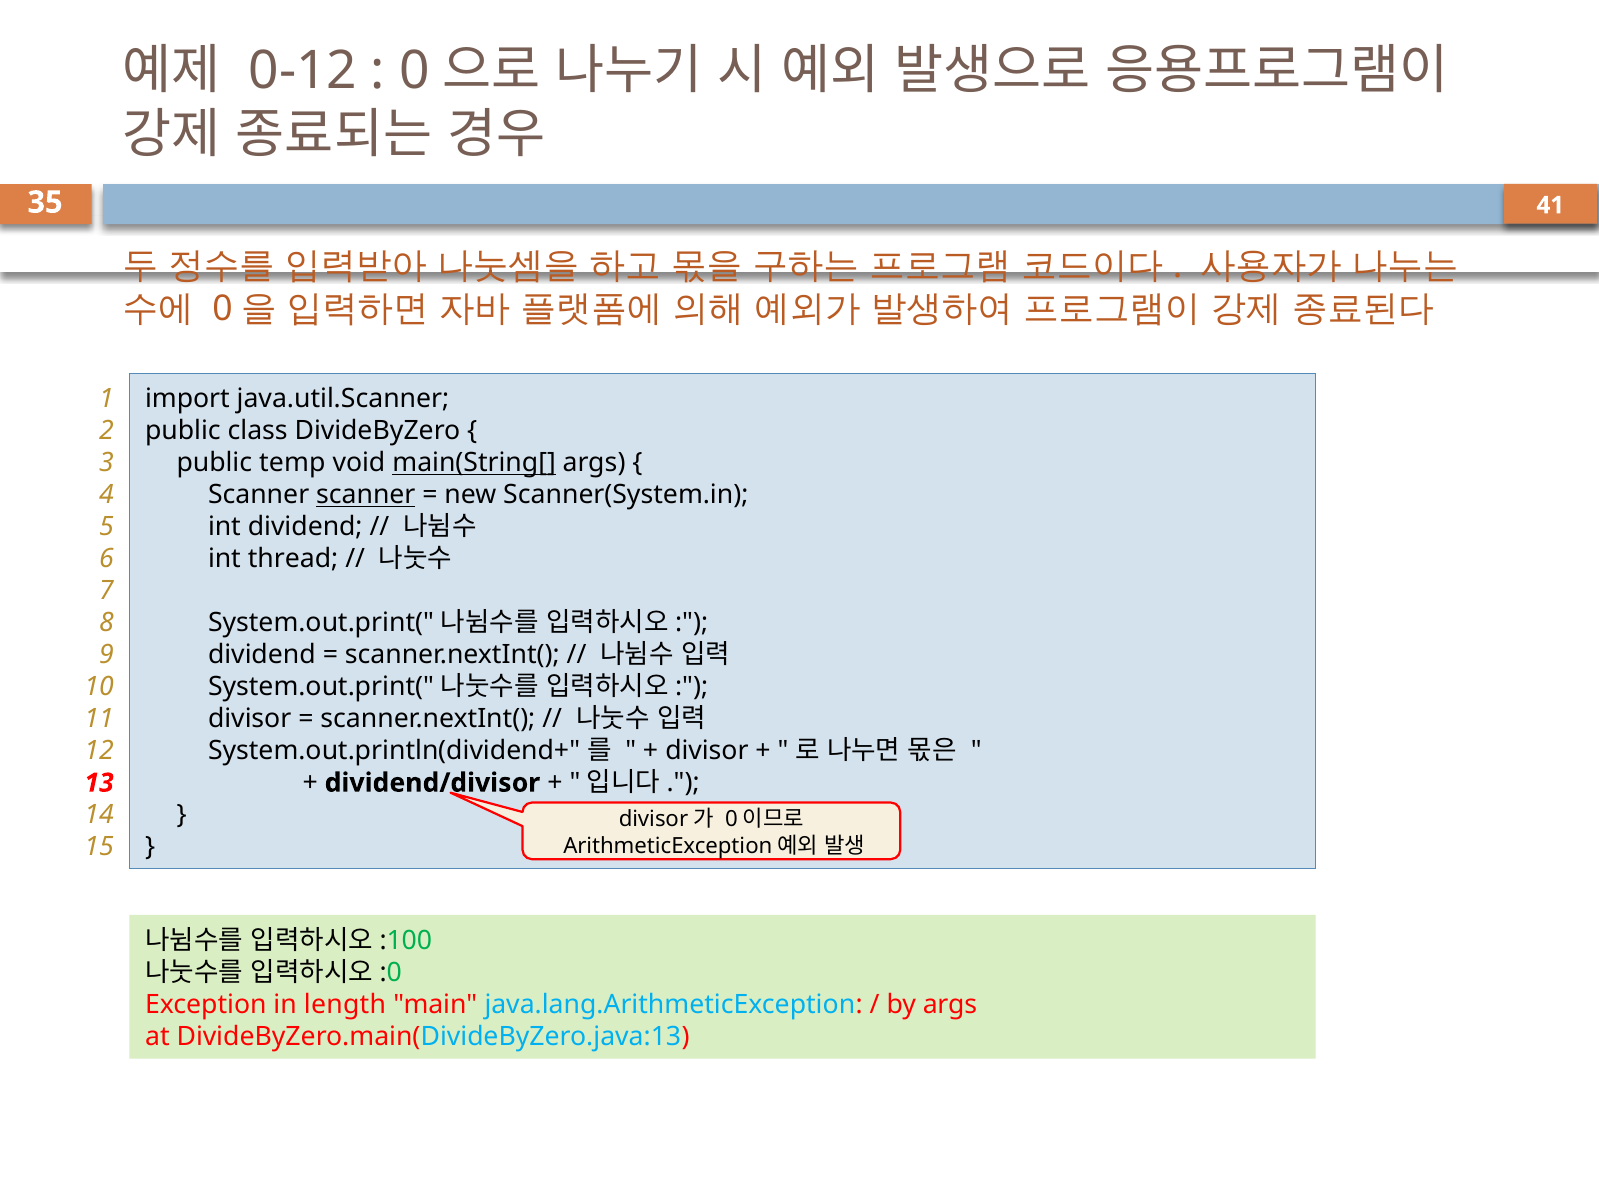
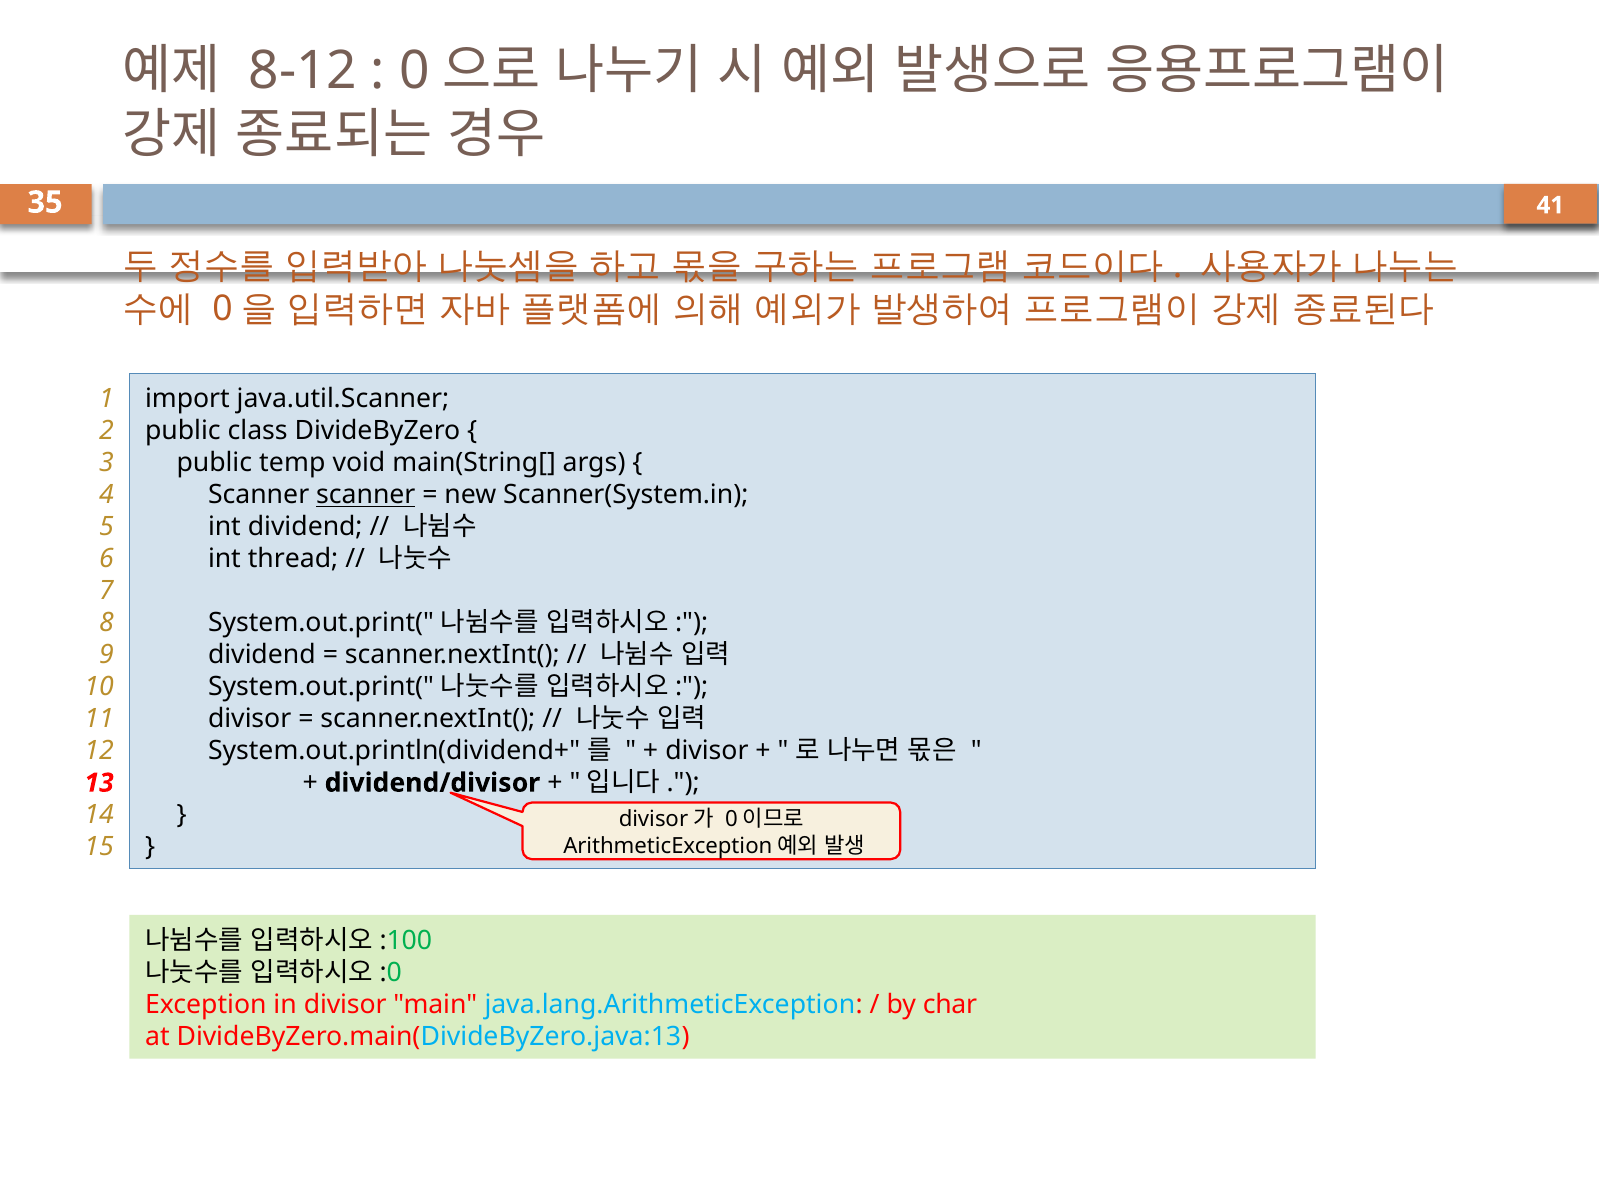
0-12: 0-12 -> 8-12 (303, 71)
main(String[ underline: present -> none (474, 463)
in length: length -> divisor (345, 1004)
by args: args -> char (950, 1004)
